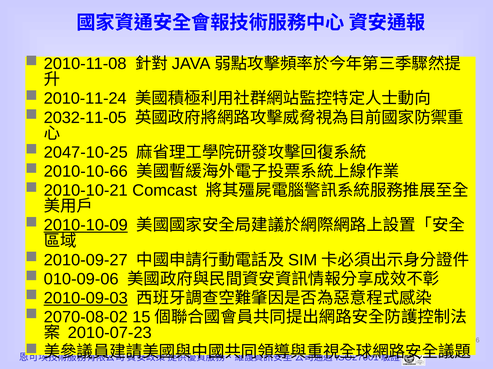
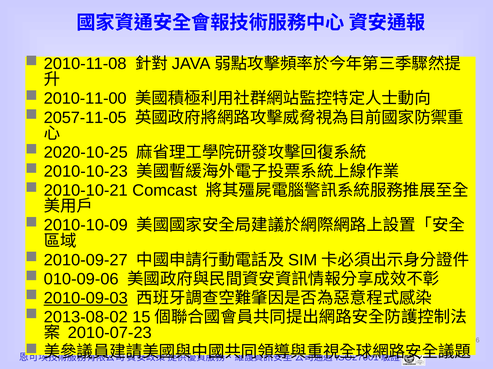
2010-11-24: 2010-11-24 -> 2010-11-00 (85, 99)
2032-11-05: 2032-11-05 -> 2057-11-05 (85, 118)
2047-10-25: 2047-10-25 -> 2020-10-25 (86, 153)
2010-10-66: 2010-10-66 -> 2010-10-23 (86, 172)
2010-10-09 underline: present -> none (86, 226)
2070-08-02: 2070-08-02 -> 2013-08-02 (86, 318)
